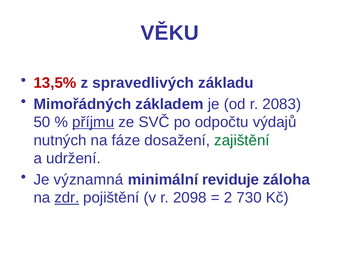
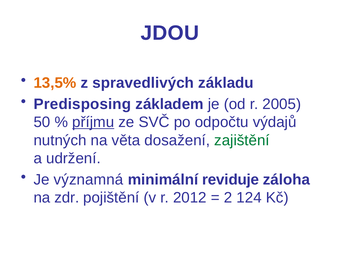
VĚKU: VĚKU -> JDOU (170, 33)
13,5% colour: red -> orange (55, 83)
Mimořádných: Mimořádných -> Predisposing (82, 104)
2083: 2083 -> 2005 (282, 104)
fáze: fáze -> věta (126, 140)
zdr underline: present -> none (67, 198)
2098: 2098 -> 2012 (190, 198)
730: 730 -> 124 (249, 198)
